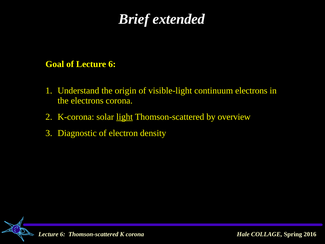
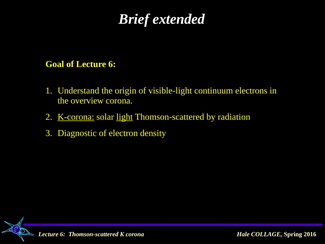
the electrons: electrons -> overview (87, 101)
K-corona underline: none -> present (76, 117)
overview: overview -> radiation (234, 117)
